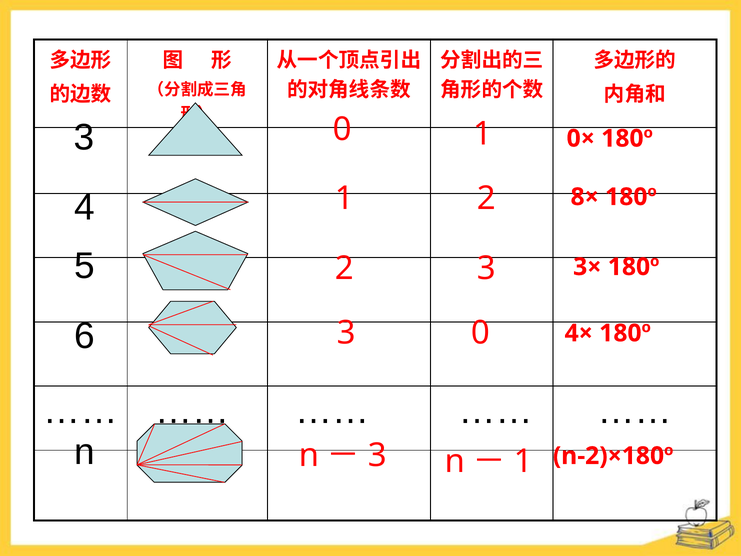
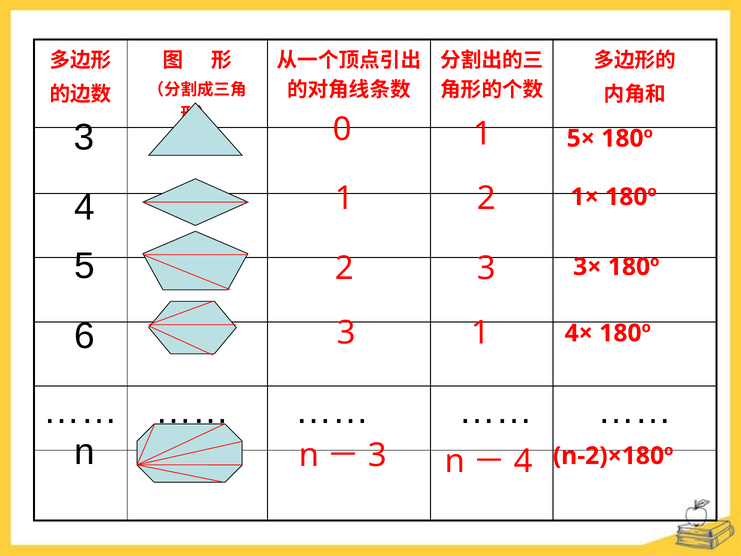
0×: 0× -> 5× (581, 138)
8×: 8× -> 1× (585, 197)
3 0: 0 -> 1 (480, 333)
1: 1 -> 4 (523, 461)
